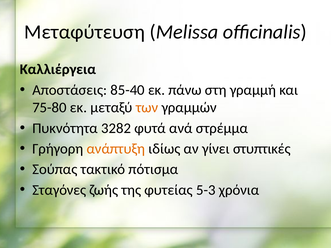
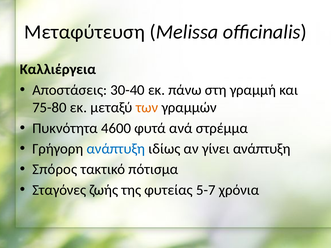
85-40: 85-40 -> 30-40 (128, 90)
3282: 3282 -> 4600 (116, 128)
ανάπτυξη colour: orange -> blue (116, 149)
γίνει στυπτικές: στυπτικές -> ανάπτυξη (262, 149)
Σούπας: Σούπας -> Σπόρος (55, 170)
5-3: 5-3 -> 5-7 (206, 190)
